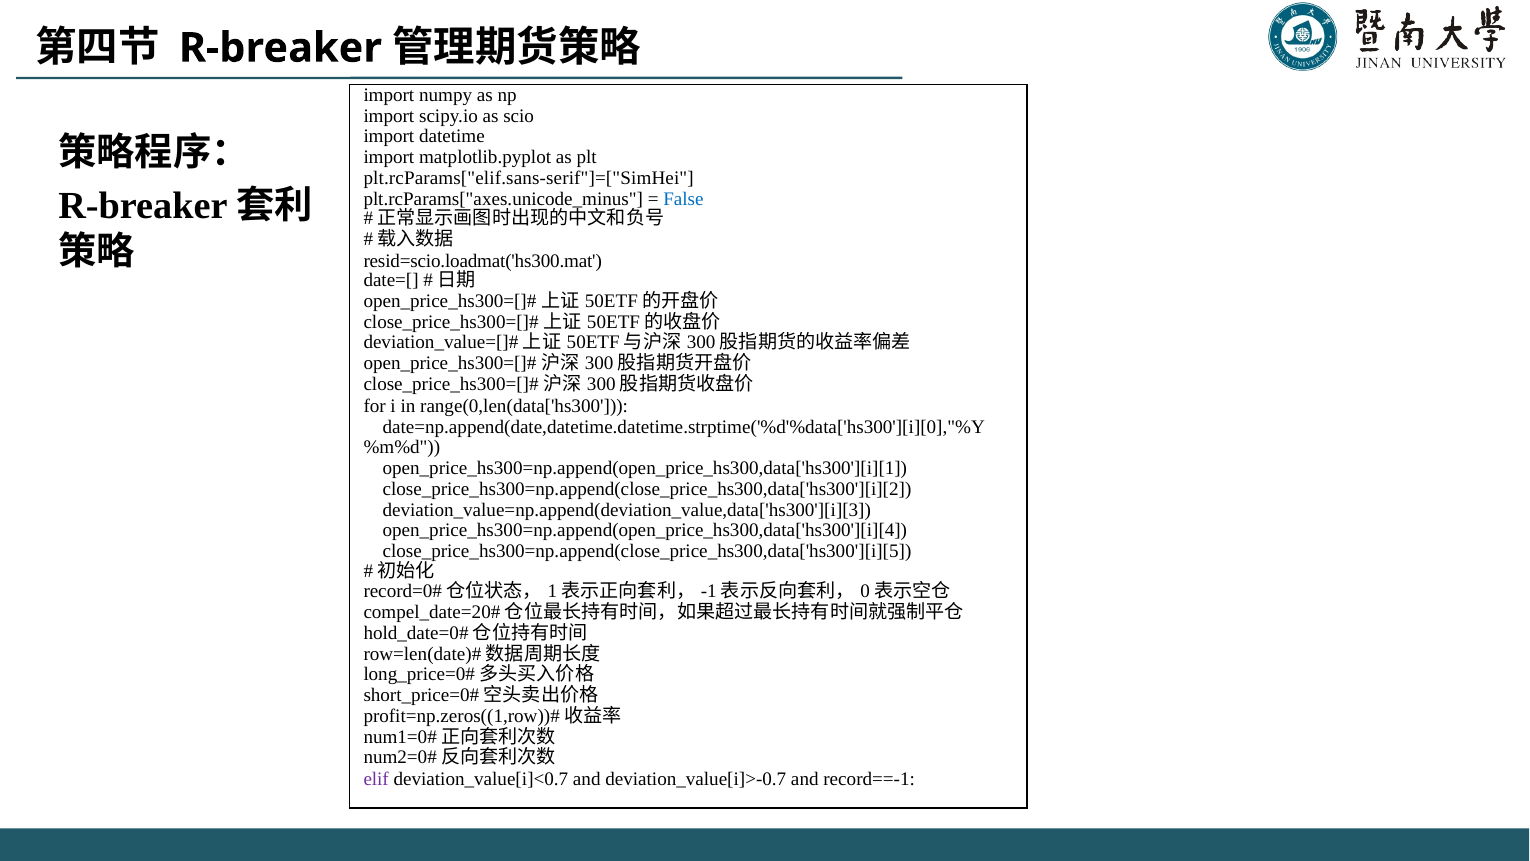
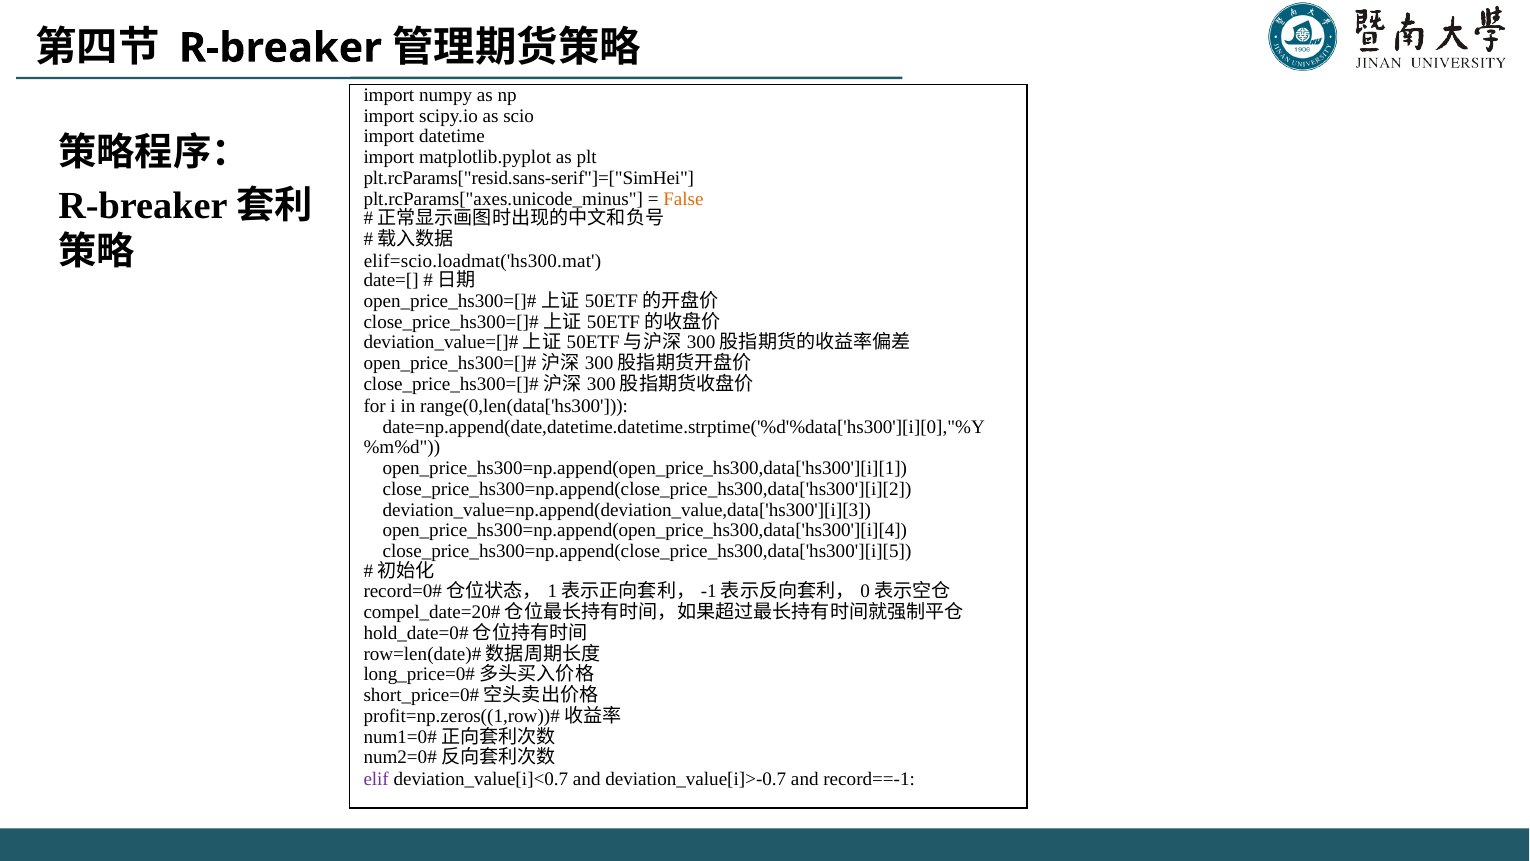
plt.rcParams["elif.sans-serif"]=["SimHei: plt.rcParams["elif.sans-serif"]=["SimHei -> plt.rcParams["resid.sans-serif"]=["SimHei (529, 178)
False colour: blue -> orange (683, 199)
resid=scio.loadmat('hs300.mat: resid=scio.loadmat('hs300.mat -> elif=scio.loadmat('hs300.mat (483, 261)
